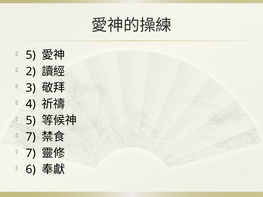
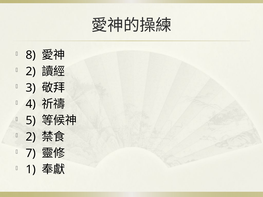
5: 5 -> 8 (31, 55)
7: 7 -> 2 (31, 137)
6: 6 -> 1 (31, 170)
